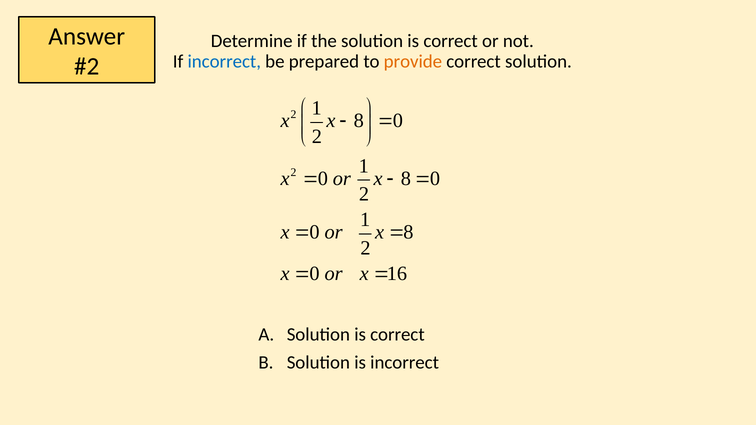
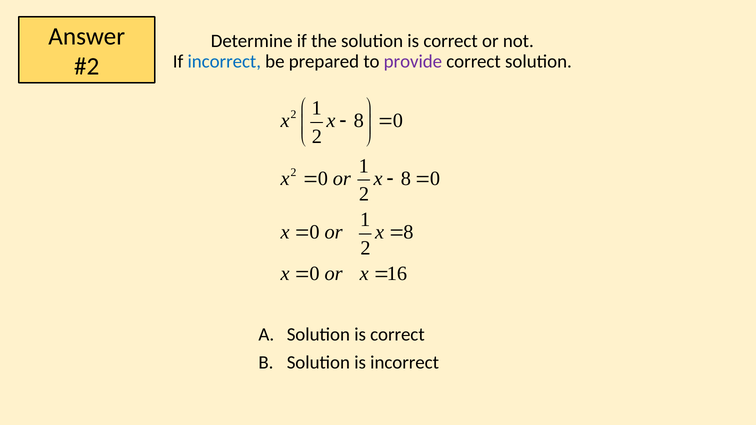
provide colour: orange -> purple (413, 62)
